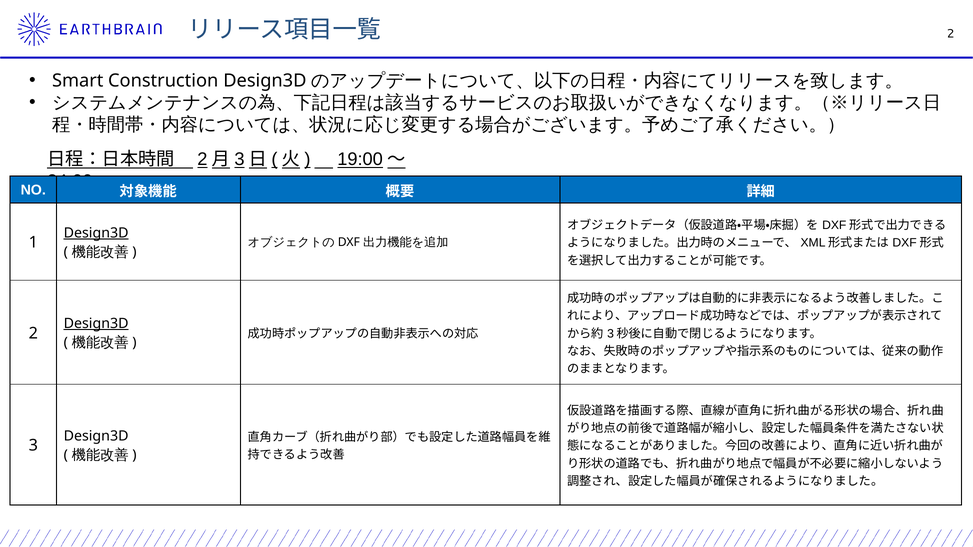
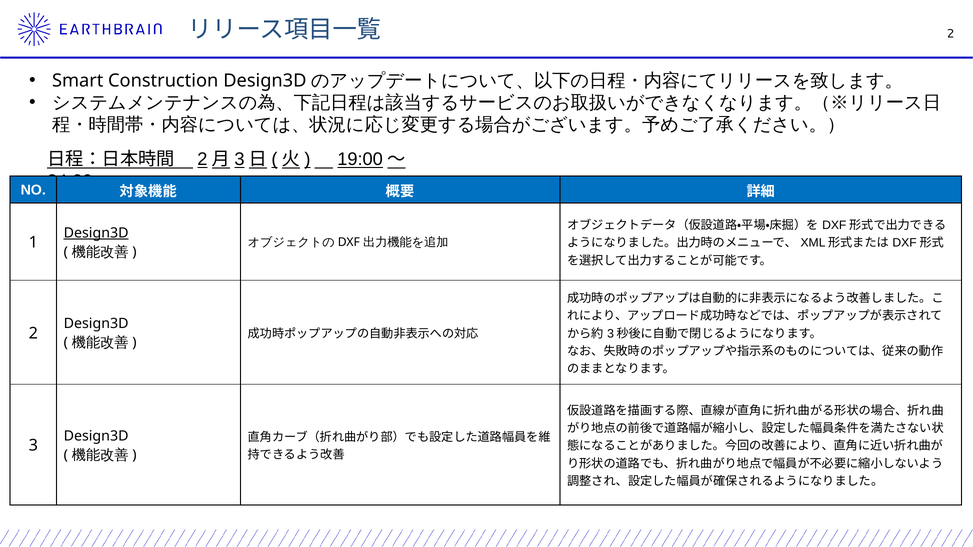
Design3D underline: present -> none (96, 324)
